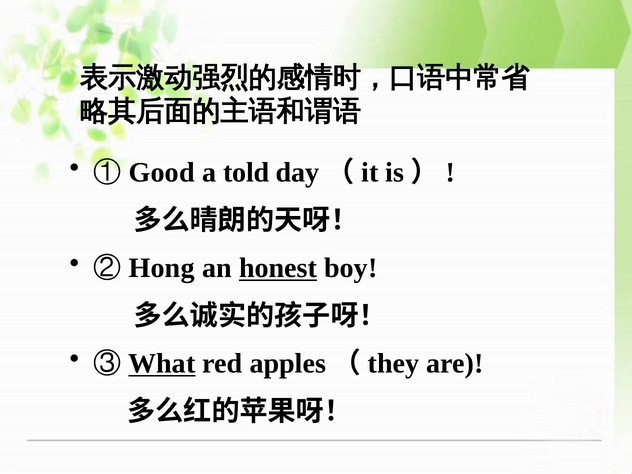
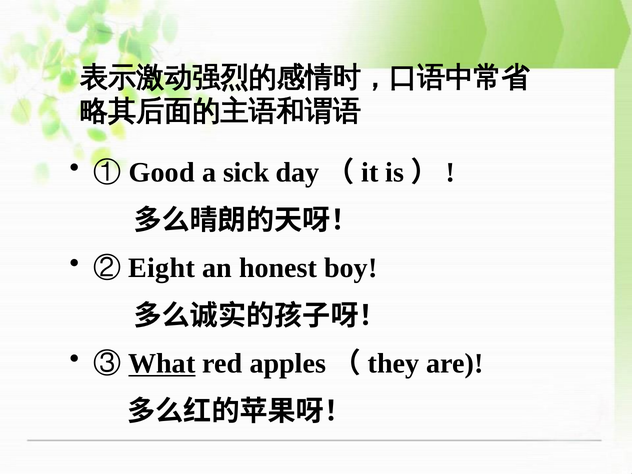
told: told -> sick (246, 173)
Hong: Hong -> Eight (162, 268)
honest underline: present -> none (278, 268)
